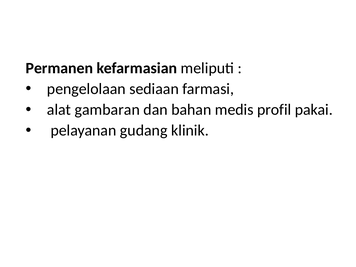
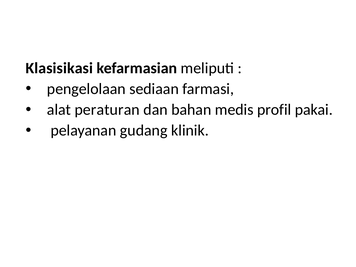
Permanen: Permanen -> Klasisikasi (59, 68)
gambaran: gambaran -> peraturan (107, 110)
